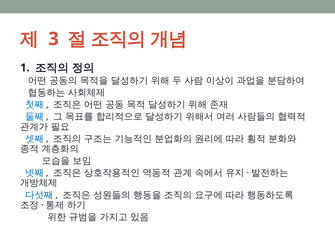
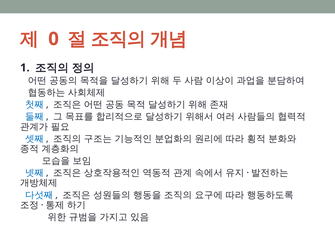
3: 3 -> 0 (54, 39)
